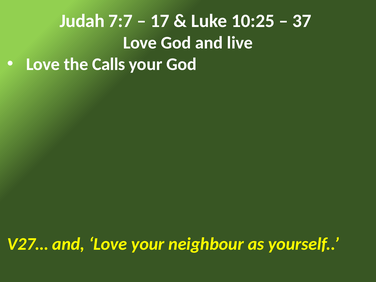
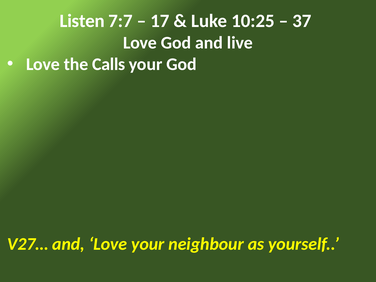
Judah: Judah -> Listen (82, 21)
